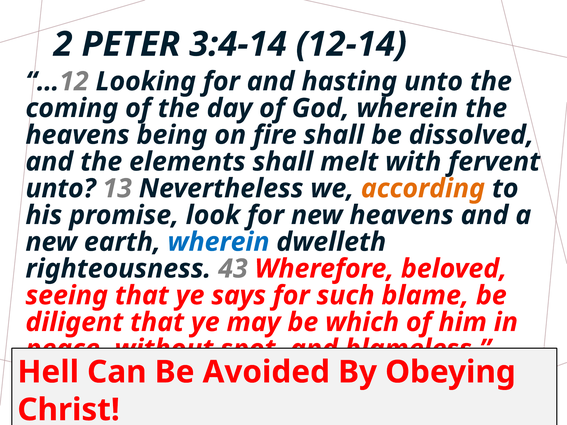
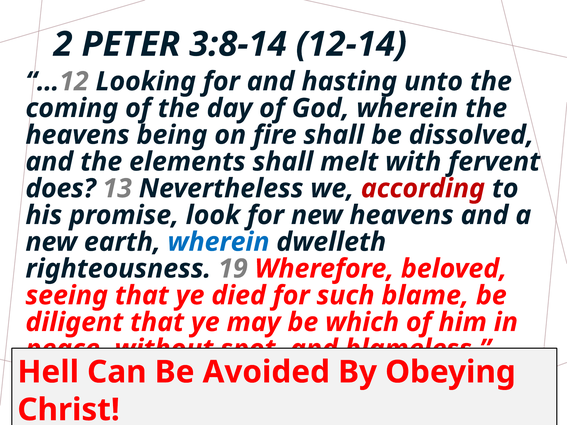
3:4-14: 3:4-14 -> 3:8-14 (238, 44)
unto: unto -> does (61, 189)
according colour: orange -> red (423, 189)
43: 43 -> 19 (233, 269)
says: says -> died (239, 296)
